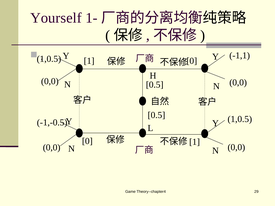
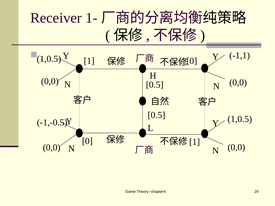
Yourself: Yourself -> Receiver (56, 18)
